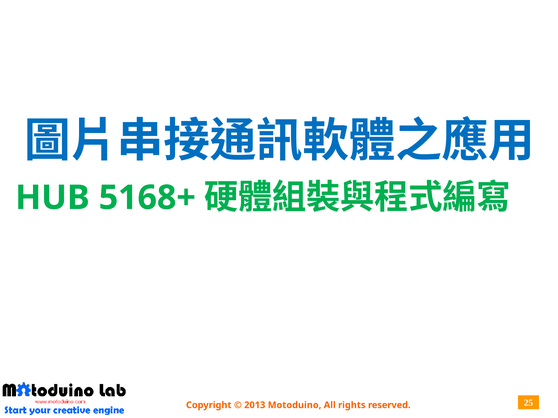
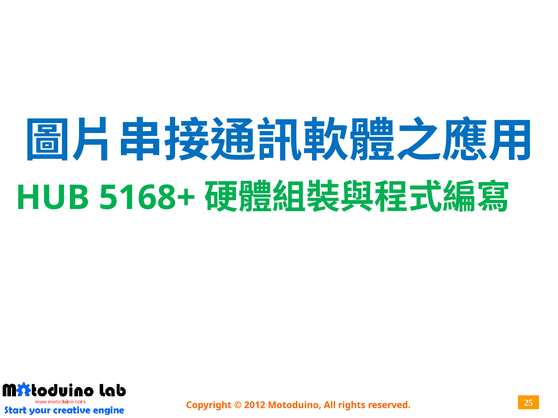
2013: 2013 -> 2012 (255, 406)
